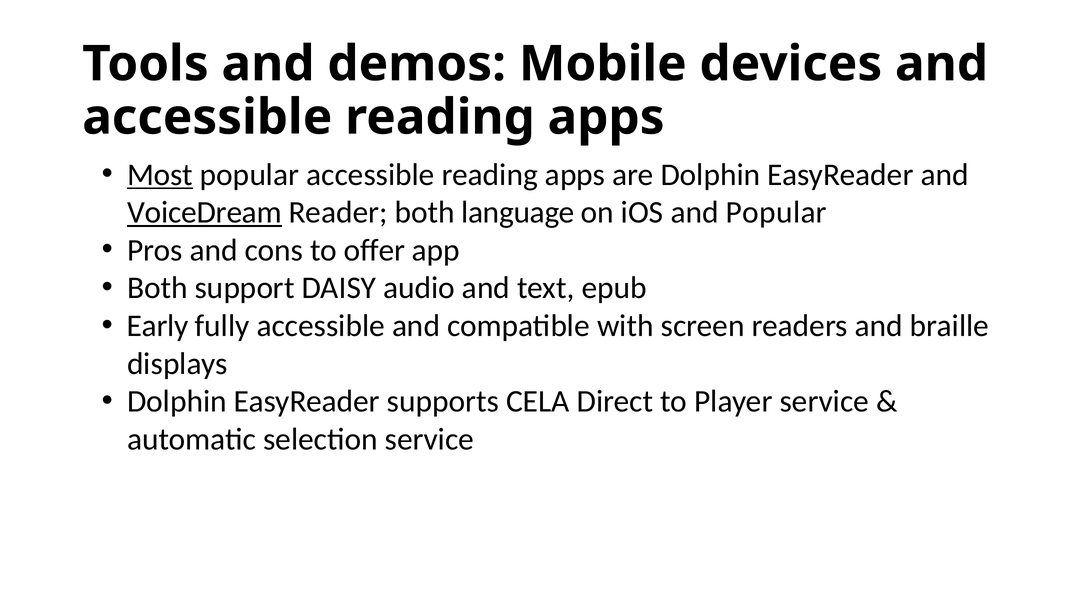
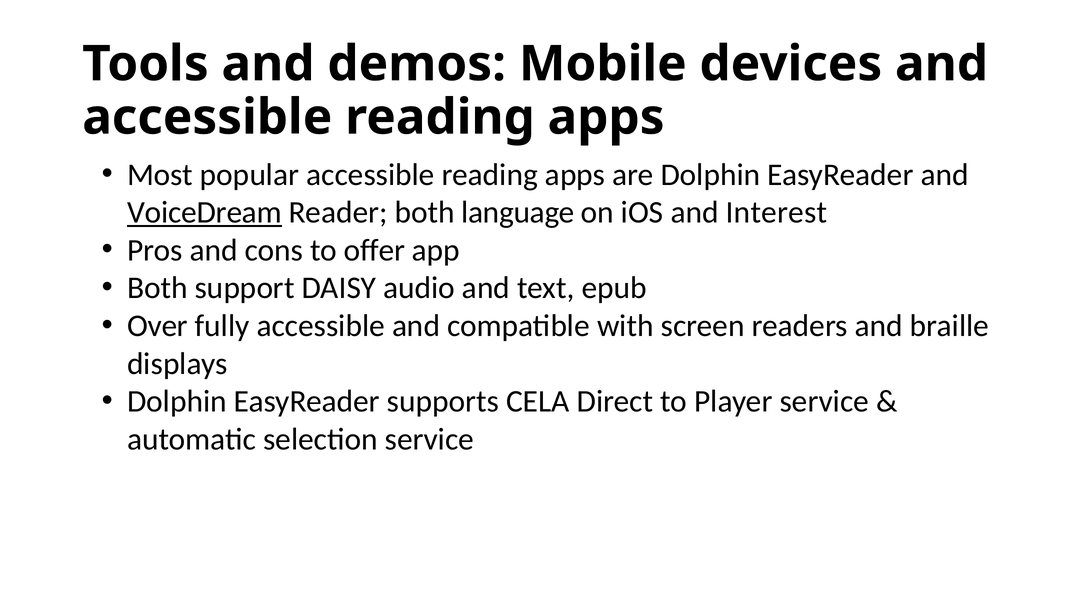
Most underline: present -> none (160, 175)
and Popular: Popular -> Interest (776, 212)
Early: Early -> Over (157, 326)
